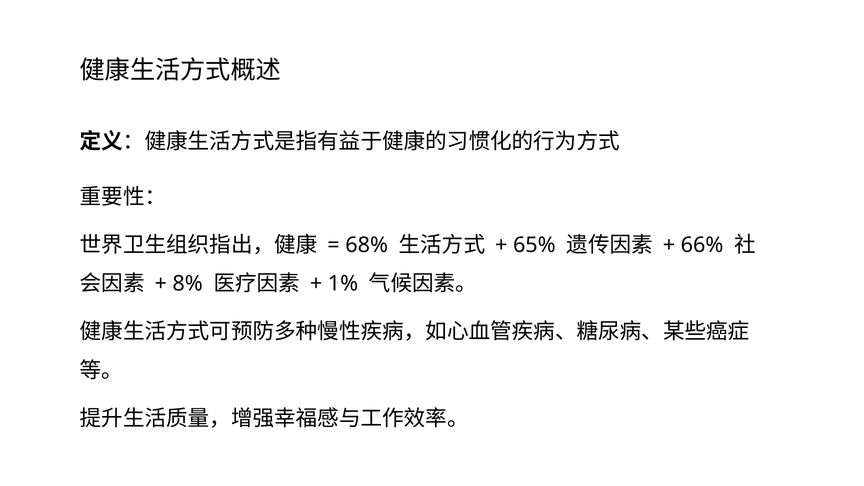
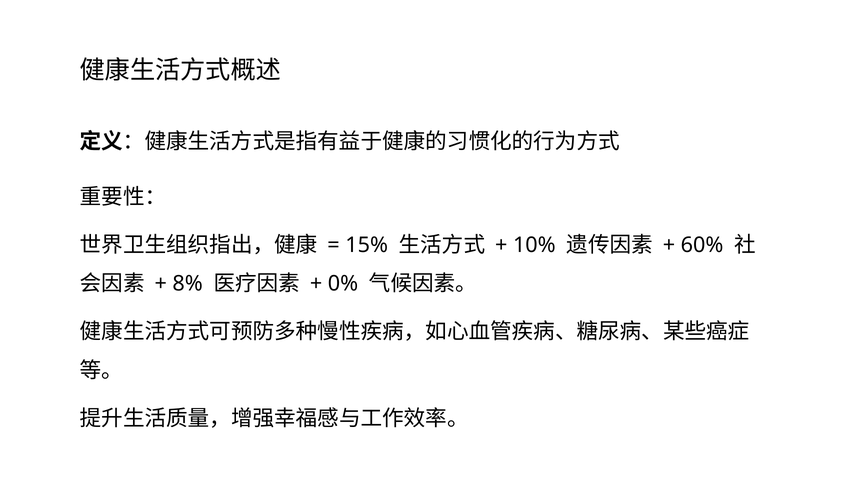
68%: 68% -> 15% (367, 245)
65%: 65% -> 10% (534, 245)
66%: 66% -> 60% (702, 245)
1%: 1% -> 0% (343, 284)
